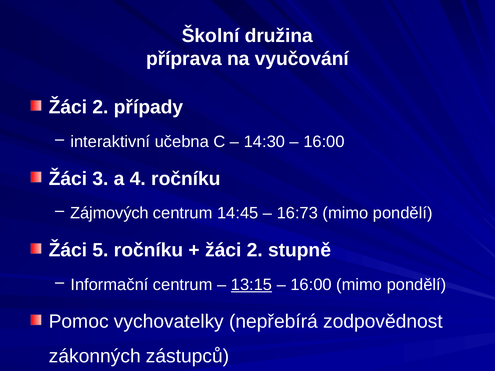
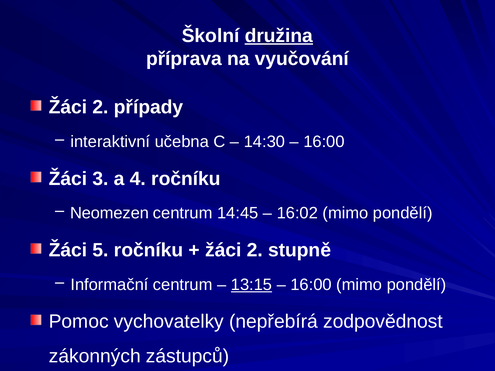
družina underline: none -> present (279, 36)
Zájmových: Zájmových -> Neomezen (110, 213)
16:73: 16:73 -> 16:02 (297, 213)
